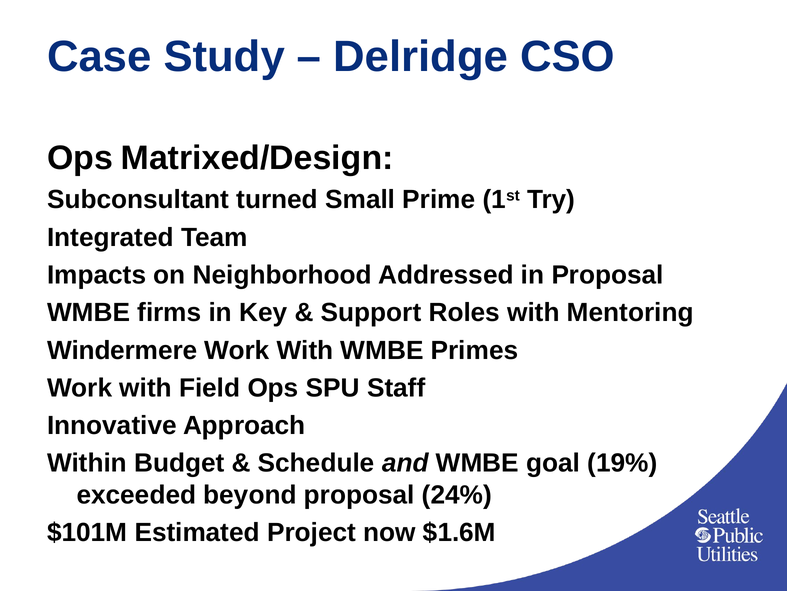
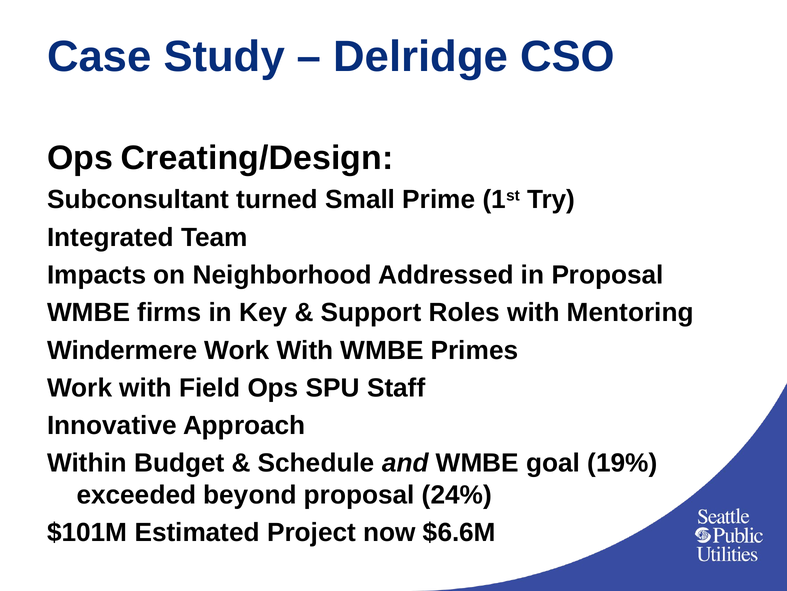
Matrixed/Design: Matrixed/Design -> Creating/Design (257, 158)
$1.6M: $1.6M -> $6.6M (459, 532)
